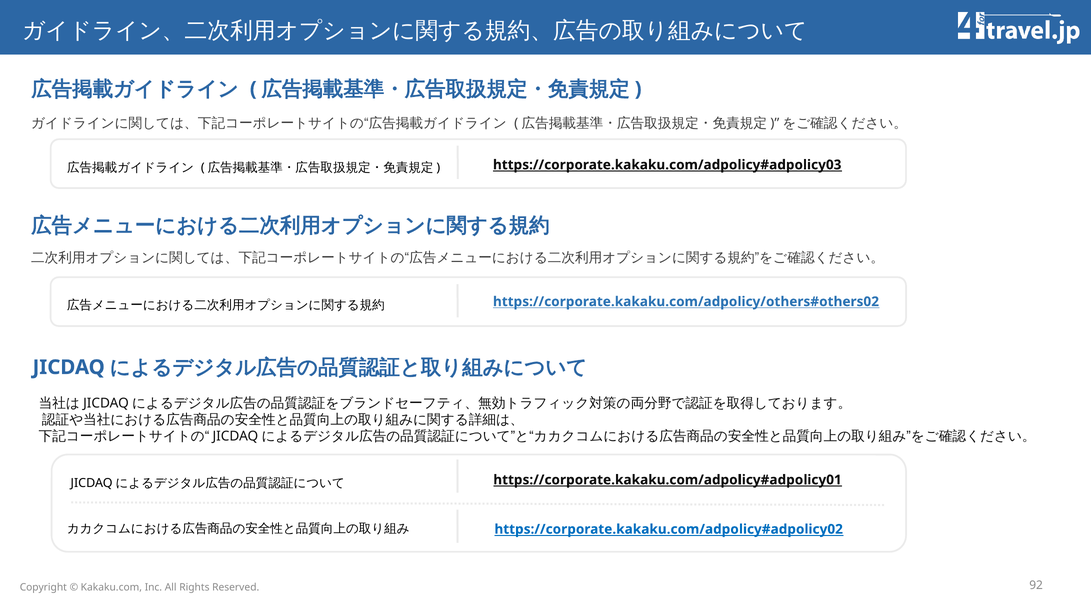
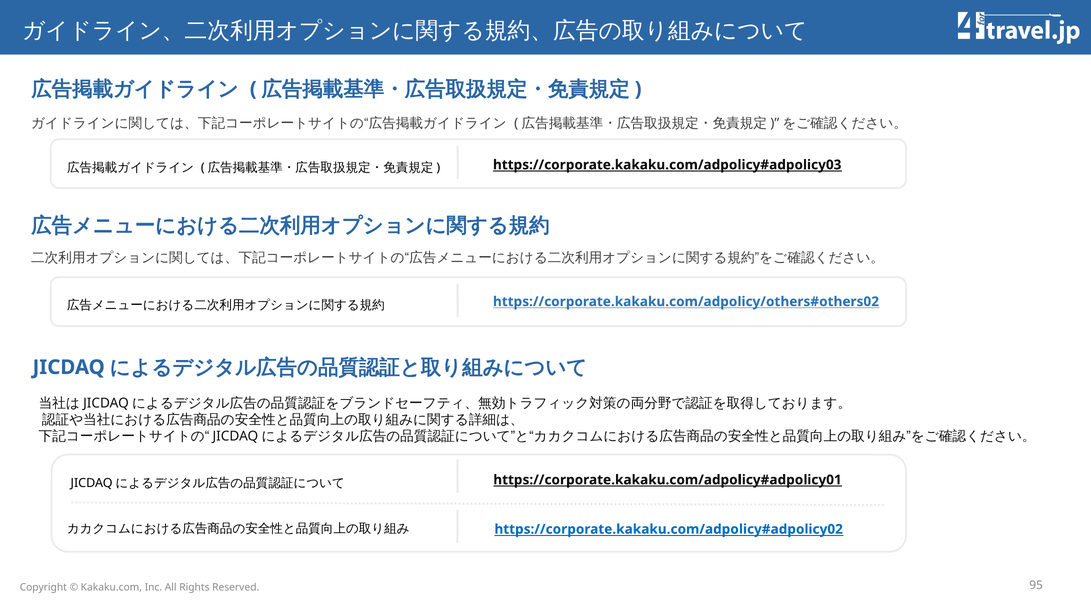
92: 92 -> 95 (1036, 585)
